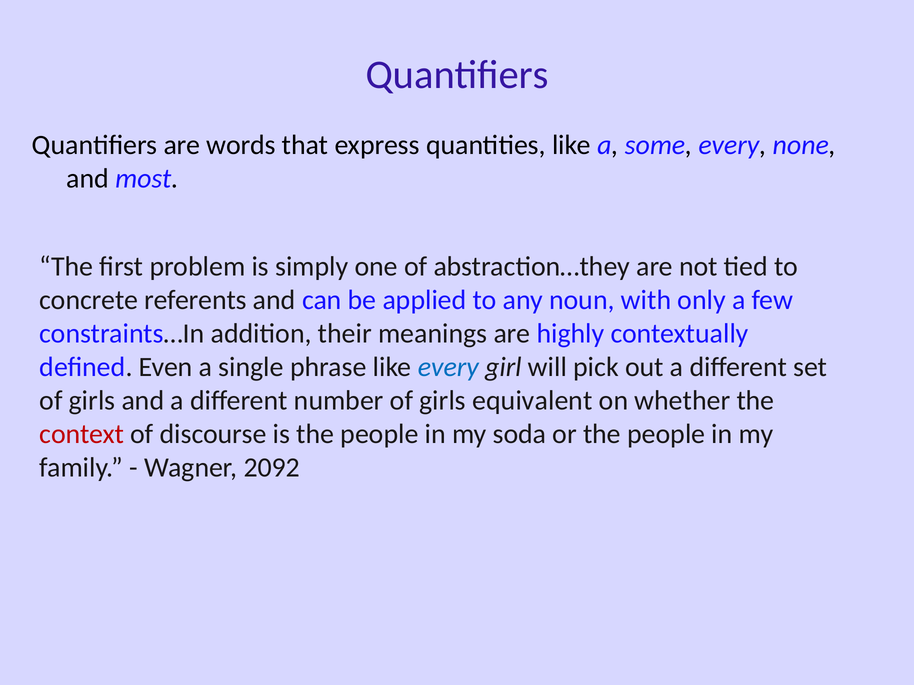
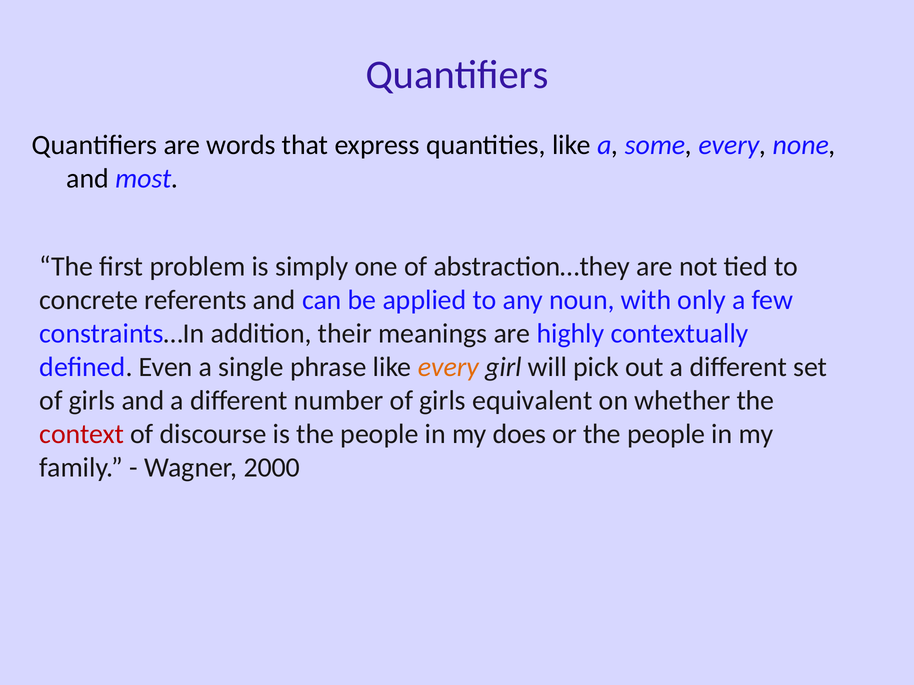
every colour: blue -> orange (448, 367)
soda: soda -> does (520, 434)
2092: 2092 -> 2000 (272, 468)
